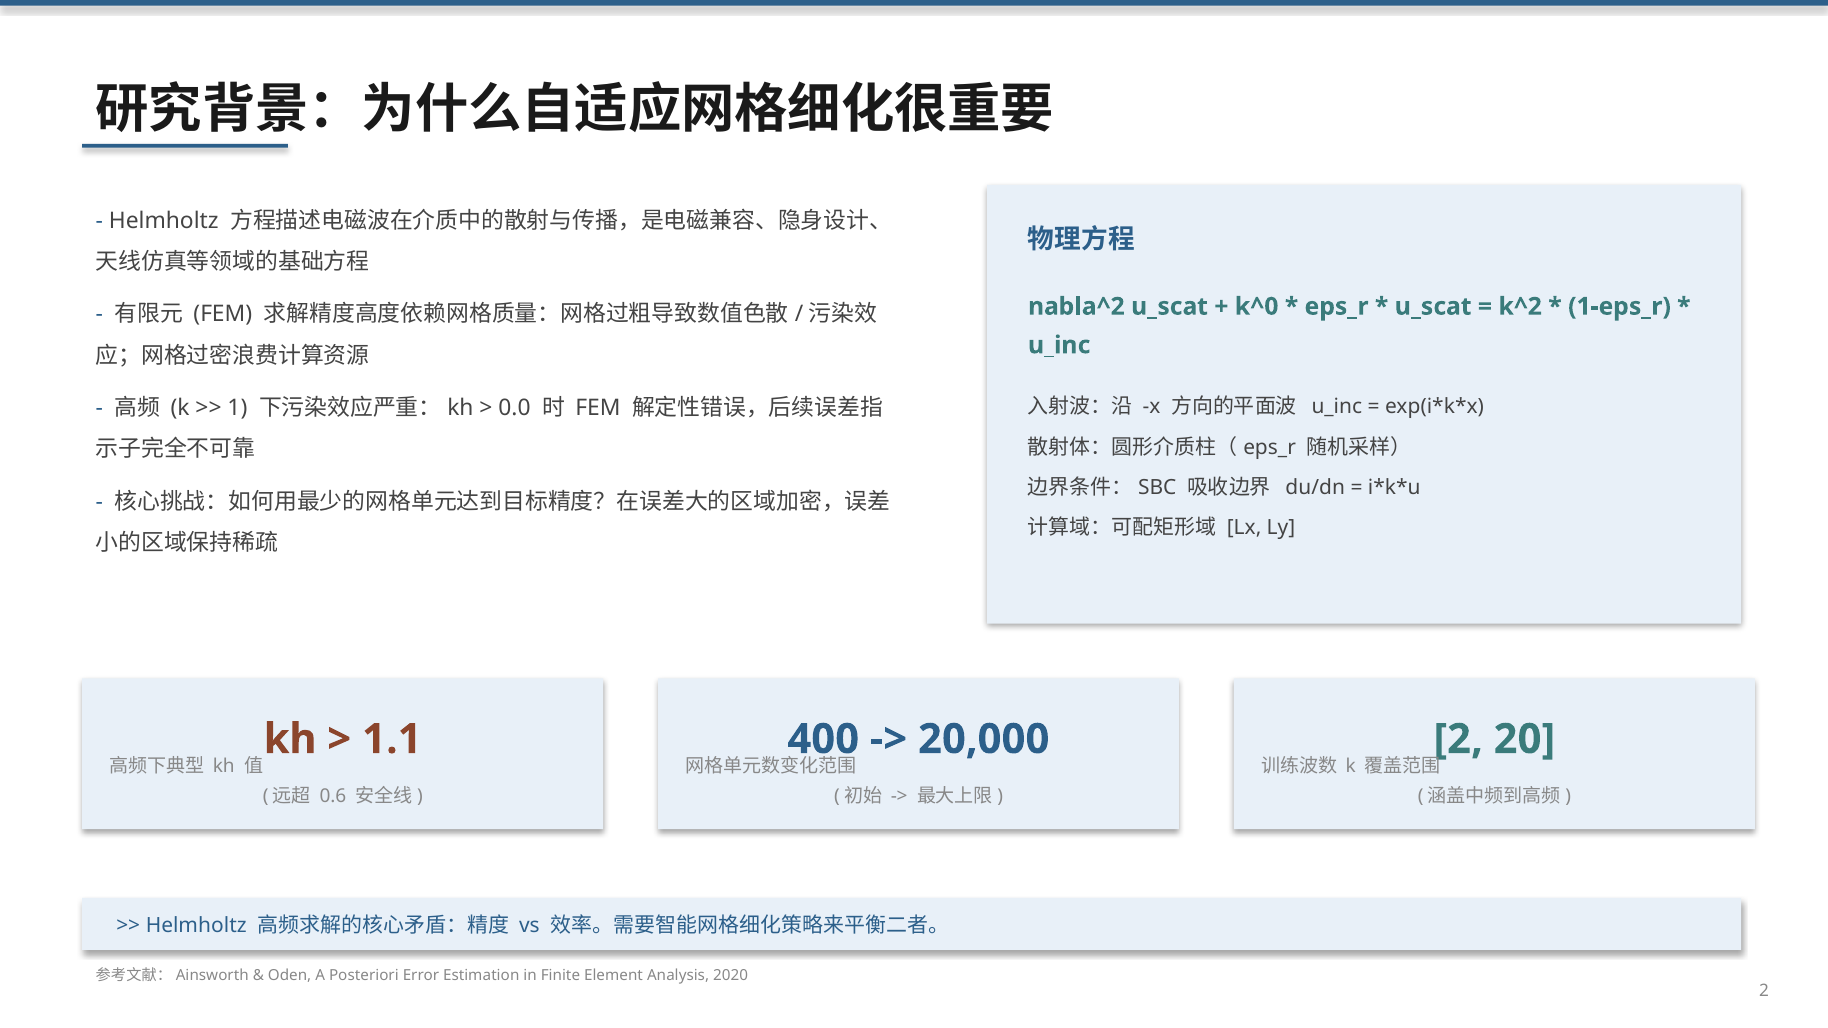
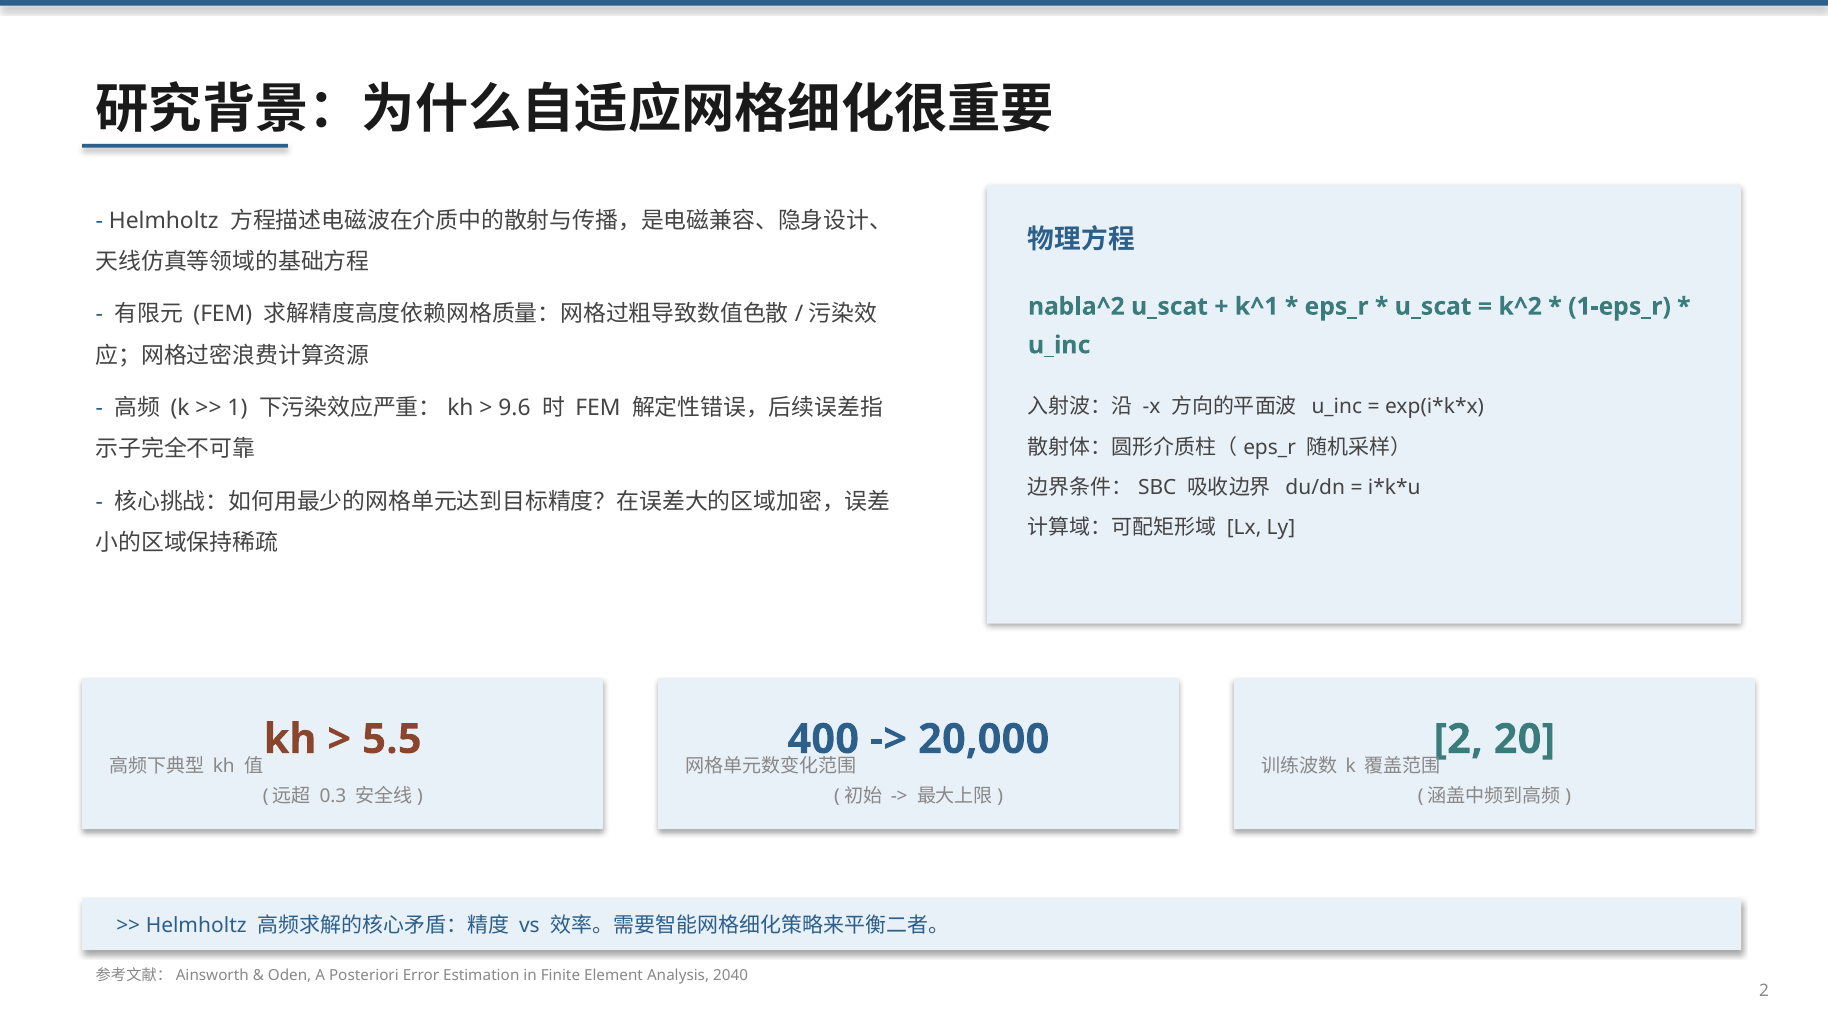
k^0: k^0 -> k^1 (1257, 307)
0.0: 0.0 -> 9.6 (515, 408)
1.1: 1.1 -> 5.5 (392, 739)
0.6: 0.6 -> 0.3 (333, 796)
2020: 2020 -> 2040 (731, 975)
